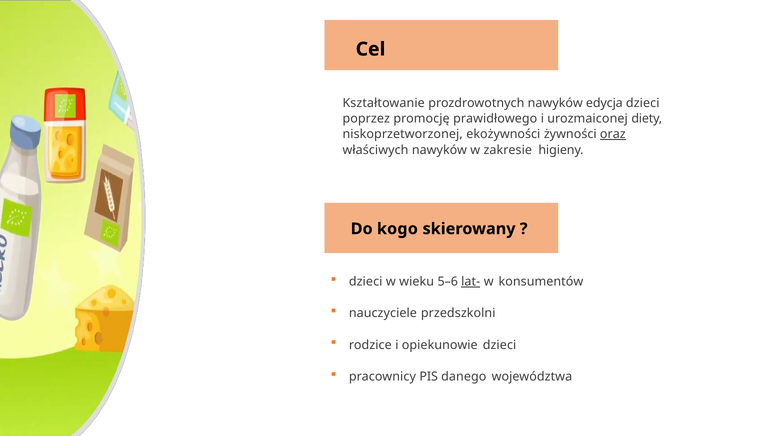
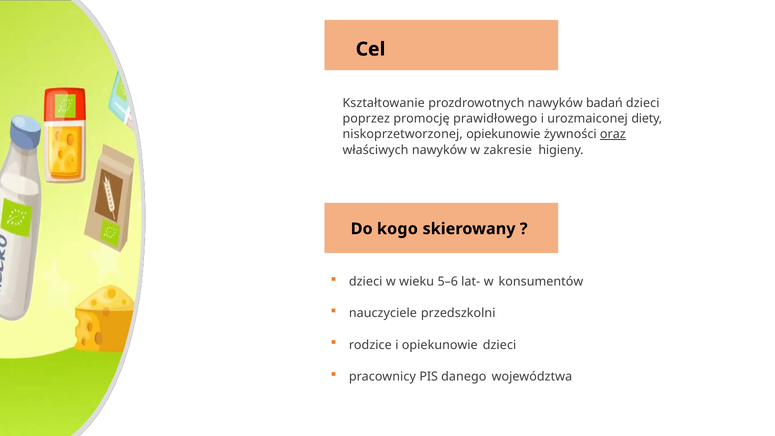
edycja: edycja -> badań (604, 103)
ekożywności: ekożywności -> opiekunowie (503, 134)
lat- underline: present -> none (471, 282)
